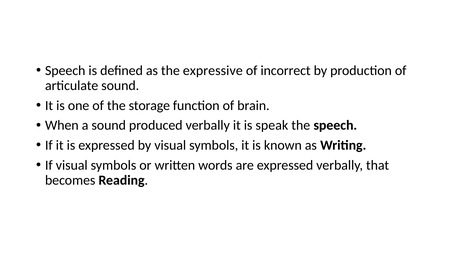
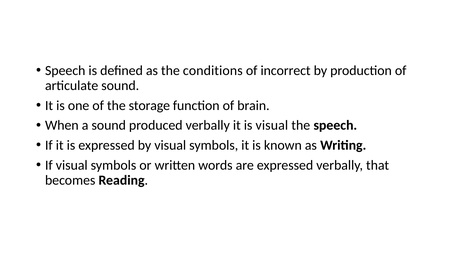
expressive: expressive -> conditions (213, 70)
is speak: speak -> visual (272, 125)
